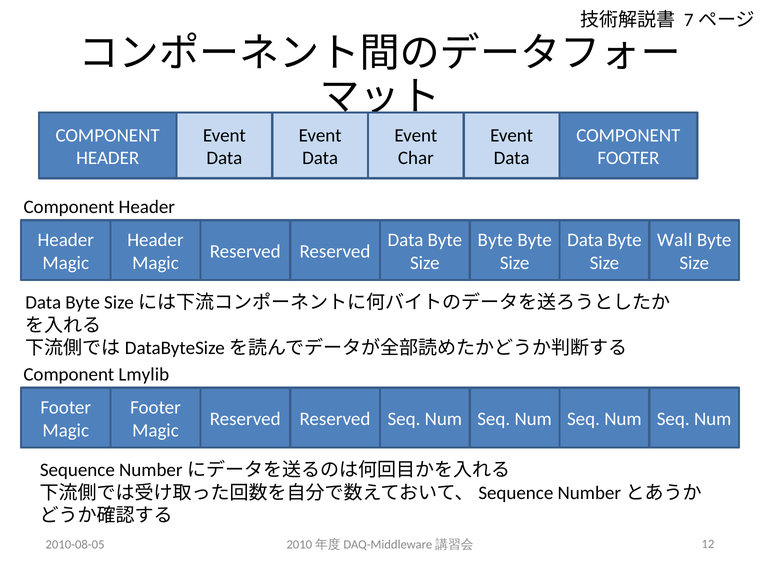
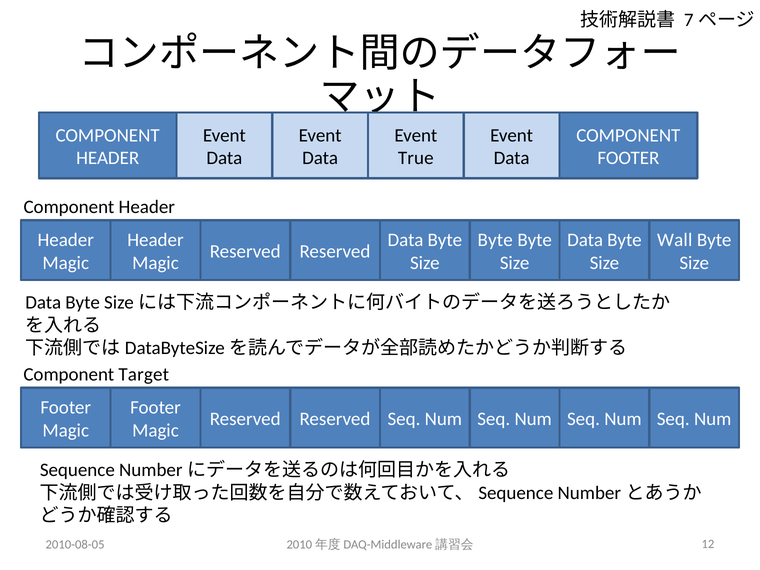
Char: Char -> True (416, 158)
Lmylib: Lmylib -> Target (144, 374)
